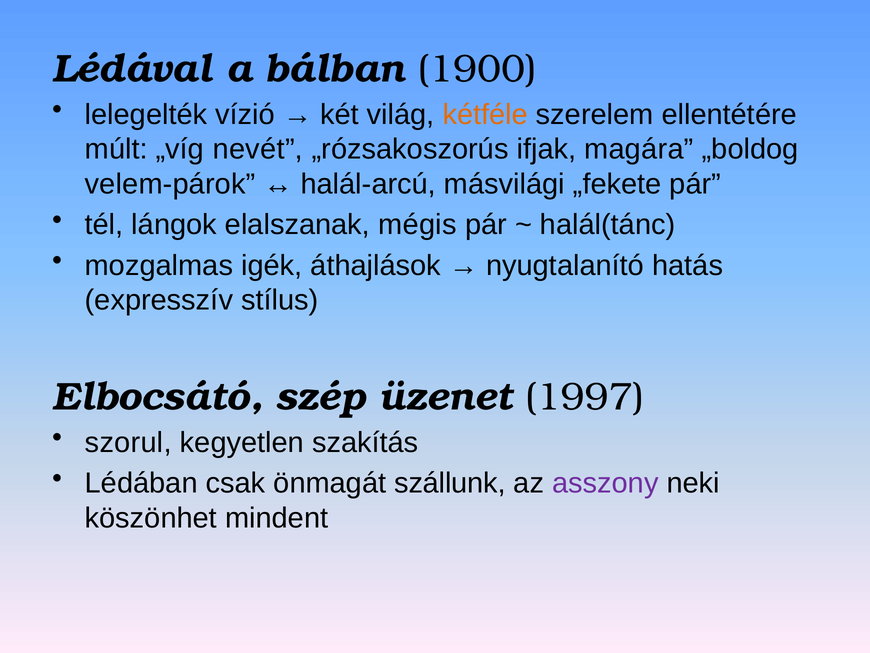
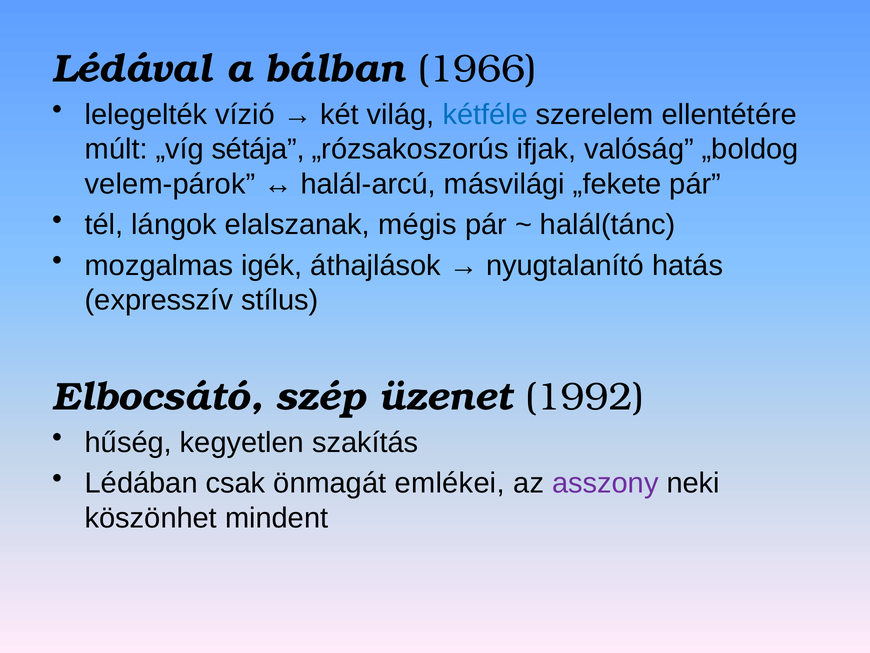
1900: 1900 -> 1966 (477, 69)
kétféle colour: orange -> blue (485, 114)
nevét: nevét -> sétája (258, 149)
magára: magára -> valóság (639, 149)
1997: 1997 -> 1992 (585, 396)
szorul: szorul -> hűség (128, 442)
szállunk: szállunk -> emlékei (450, 483)
